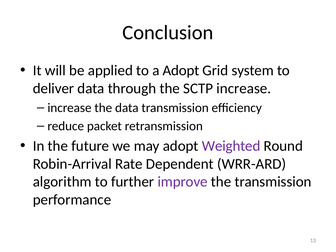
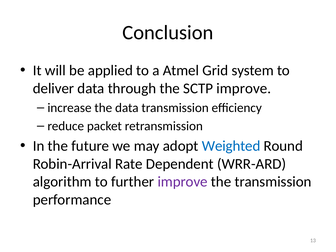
a Adopt: Adopt -> Atmel (181, 70)
SCTP increase: increase -> improve (244, 88)
Weighted colour: purple -> blue (231, 146)
